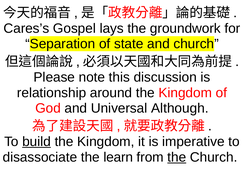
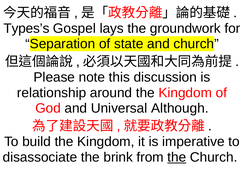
Cares’s: Cares’s -> Types’s (26, 28)
build underline: present -> none (37, 142)
learn: learn -> brink (118, 157)
